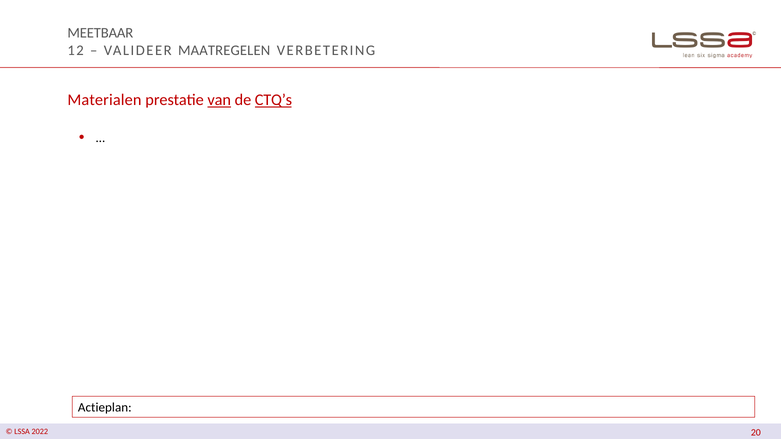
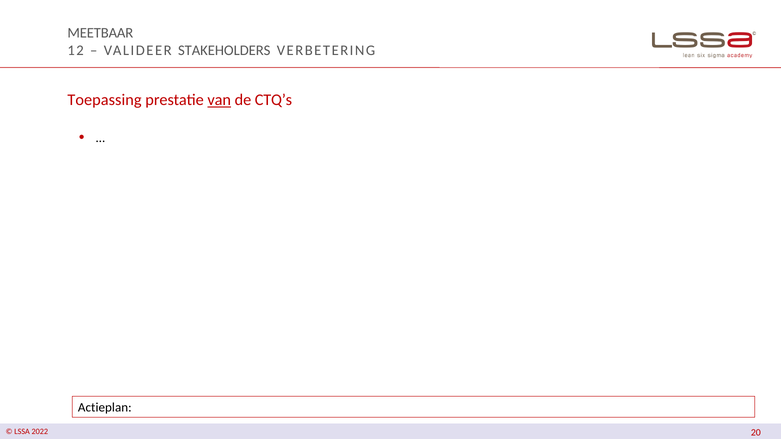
MAATREGELEN: MAATREGELEN -> STAKEHOLDERS (224, 50)
Materialen: Materialen -> Toepassing (105, 100)
CTQ’s underline: present -> none (273, 100)
